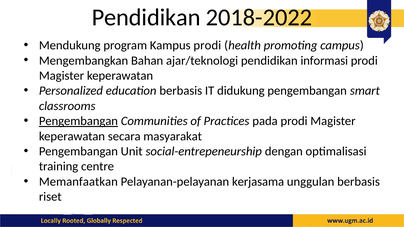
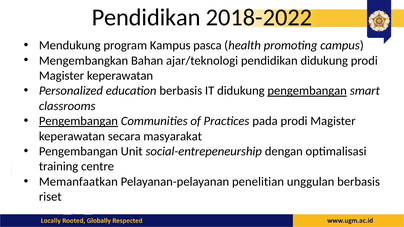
Kampus prodi: prodi -> pasca (207, 45)
pendidikan informasi: informasi -> didukung (324, 61)
pengembangan underline: none -> present (307, 91)
kerjasama: kerjasama -> penelitian (258, 182)
